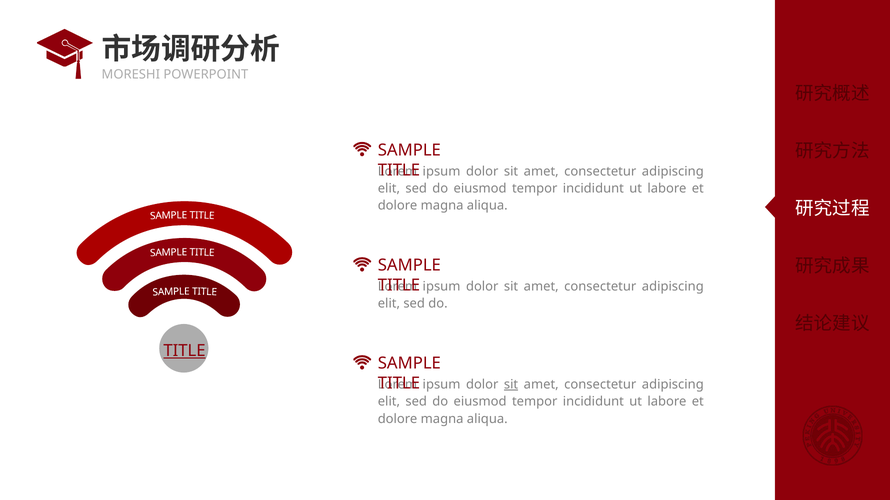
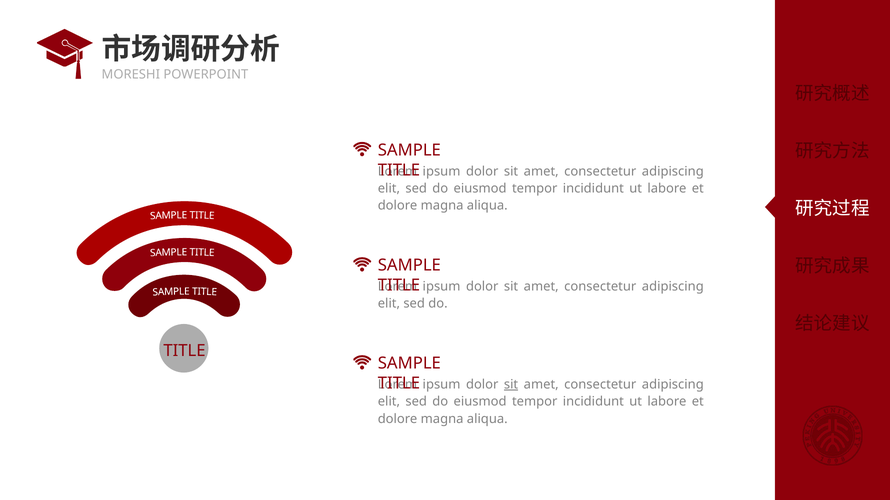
TITLE underline: present -> none (184, 351)
